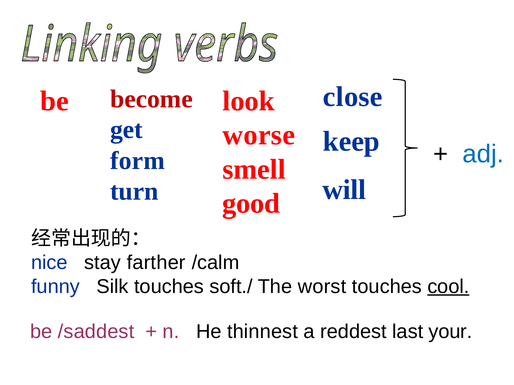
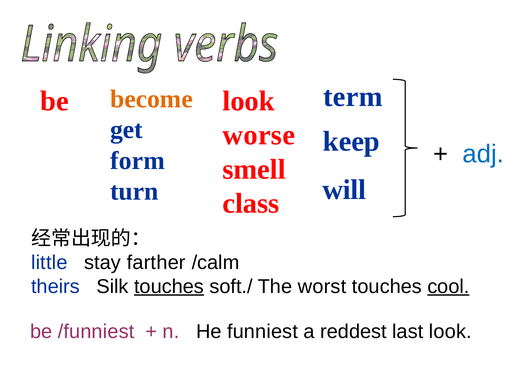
close: close -> term (353, 97)
become colour: red -> orange (151, 99)
good: good -> class (251, 204)
nice: nice -> little (49, 263)
funny: funny -> theirs (56, 287)
touches underline: none -> present (169, 287)
/saddest: /saddest -> /funniest (96, 332)
thinnest: thinnest -> funniest (262, 332)
last your: your -> look (450, 332)
